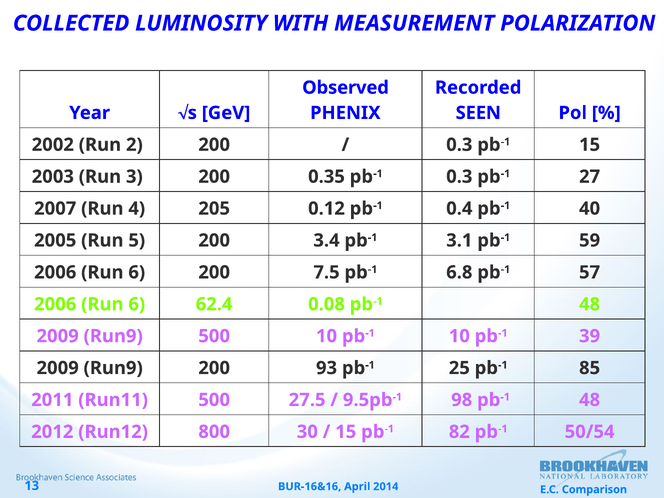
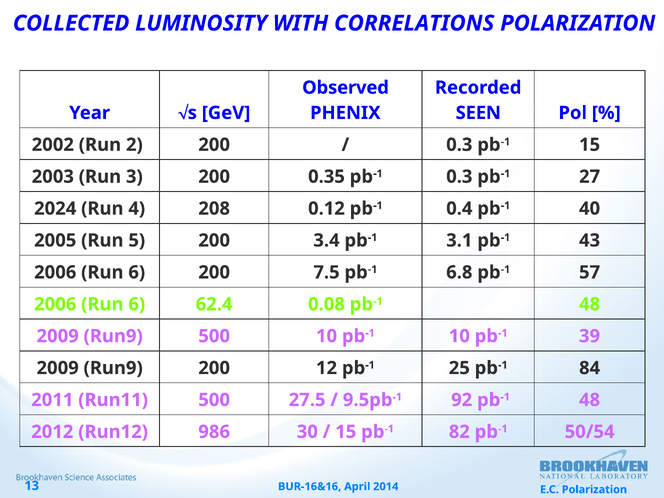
MEASUREMENT: MEASUREMENT -> CORRELATIONS (414, 23)
2007: 2007 -> 2024 (55, 209)
205: 205 -> 208 (214, 209)
59: 59 -> 43 (590, 240)
93: 93 -> 12 (327, 368)
85: 85 -> 84 (590, 368)
98: 98 -> 92 (462, 400)
800: 800 -> 986 (214, 432)
E.C Comparison: Comparison -> Polarization (594, 490)
